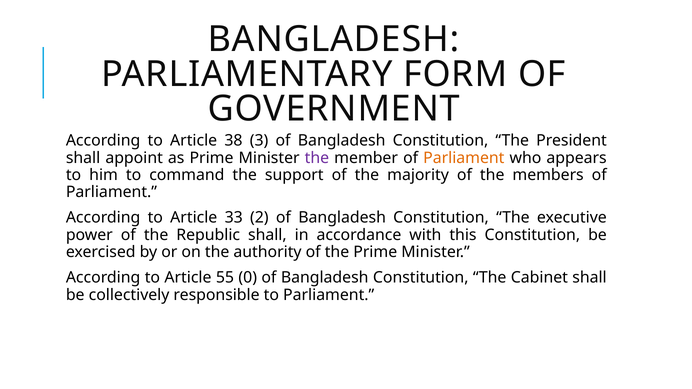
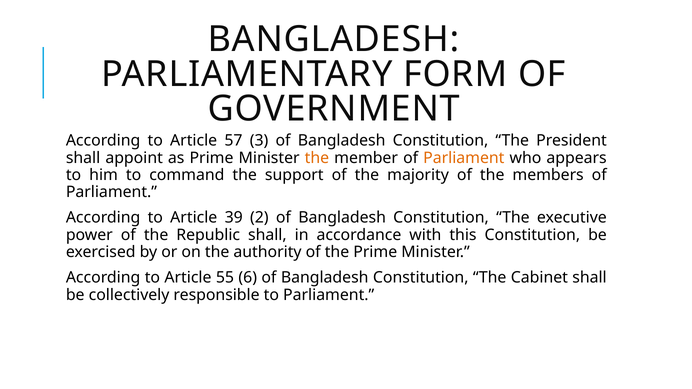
38: 38 -> 57 (233, 141)
the colour: purple -> orange (317, 158)
33: 33 -> 39 (234, 218)
0: 0 -> 6 (248, 278)
